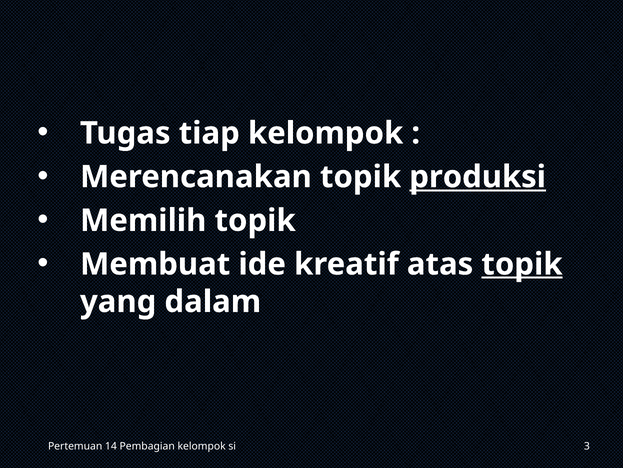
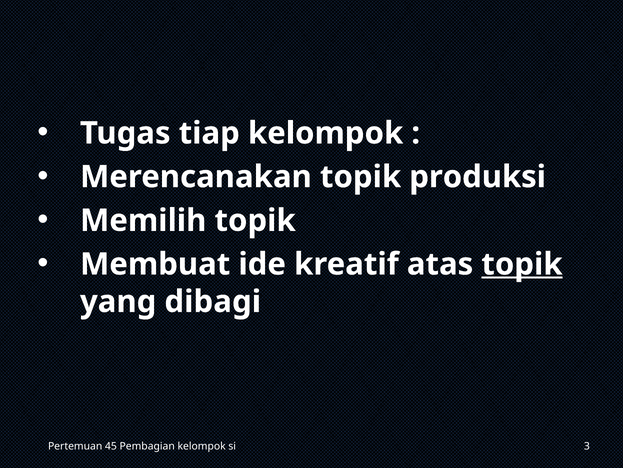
produksi underline: present -> none (478, 177)
dalam: dalam -> dibagi (213, 301)
14: 14 -> 45 (111, 446)
